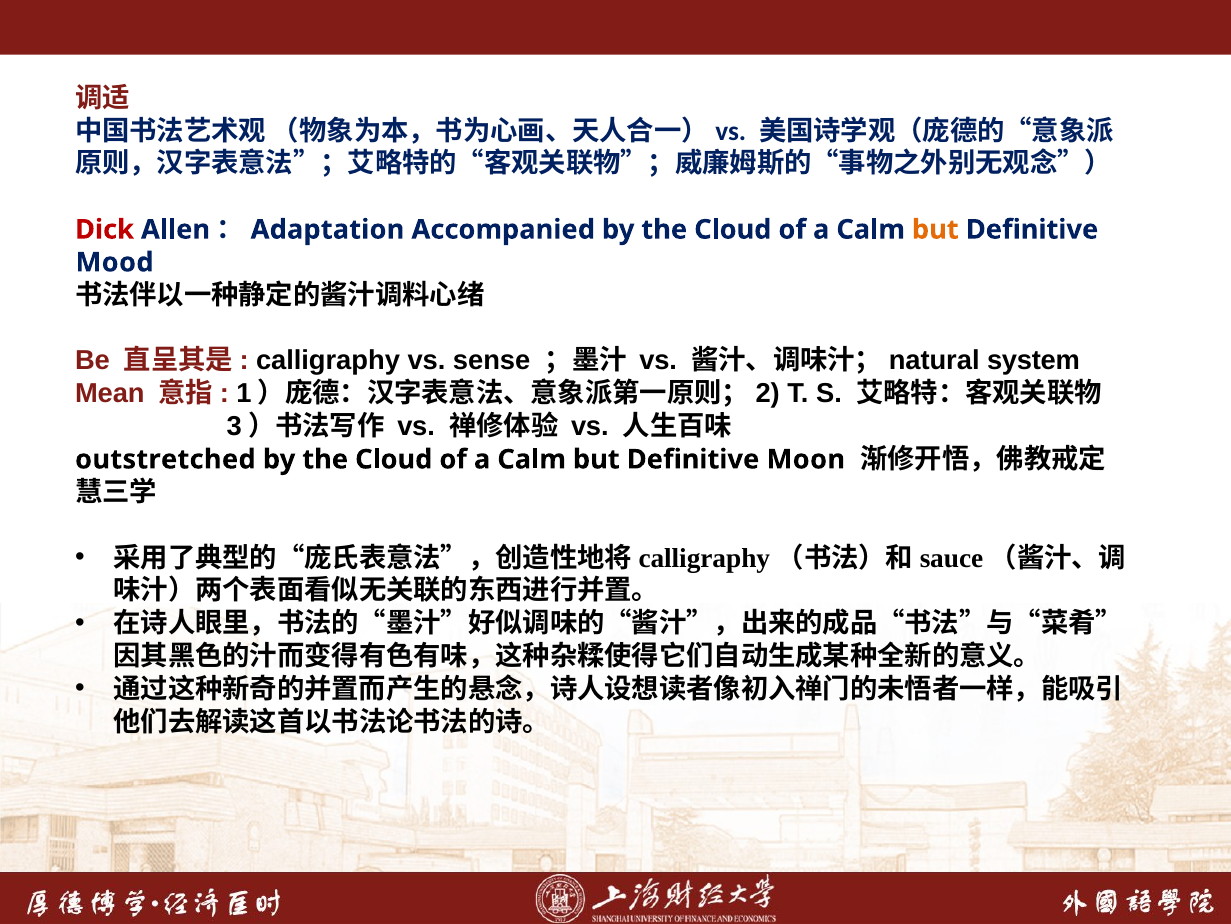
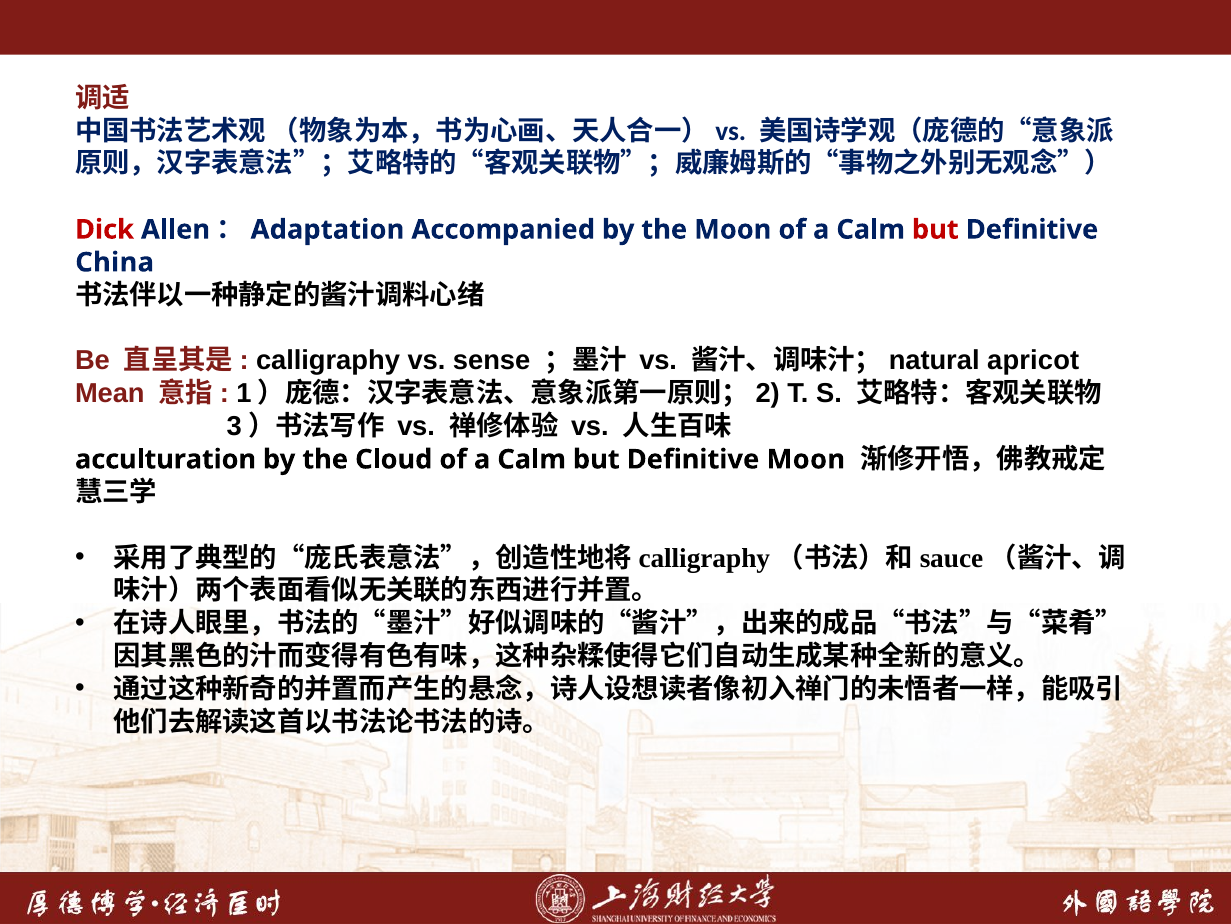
Accompanied by the Cloud: Cloud -> Moon (733, 229)
but colour: orange -> red (935, 229)
Mood: Mood -> China (115, 262)
system: system -> apricot (1033, 361)
outstretched: outstretched -> acculturation (166, 459)
